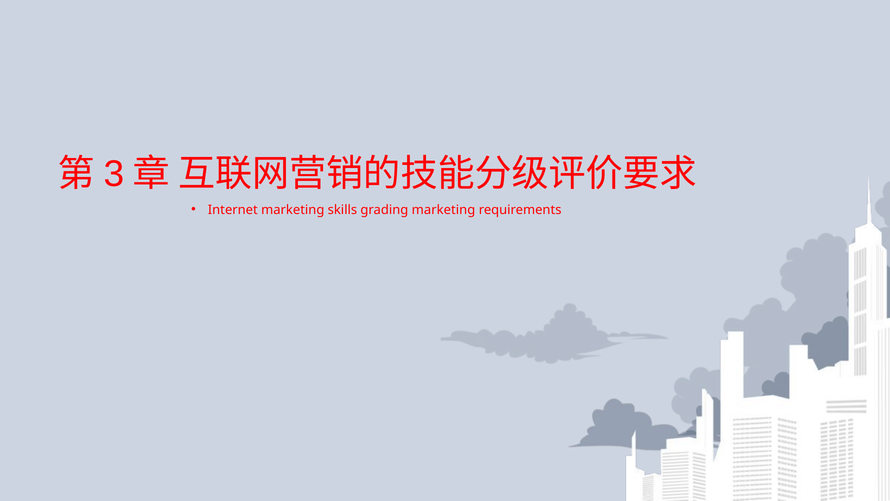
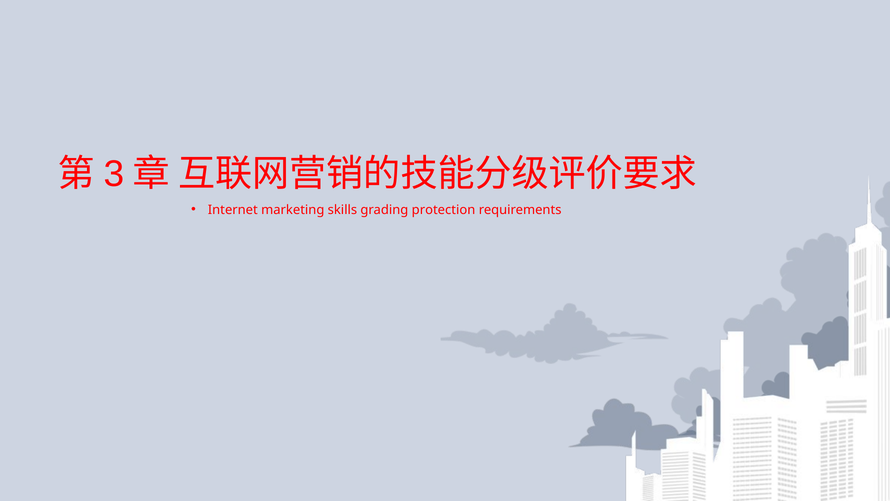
grading marketing: marketing -> protection (444, 210)
